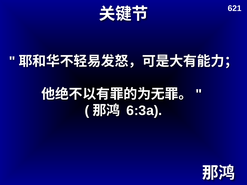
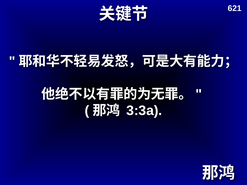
6:3a: 6:3a -> 3:3a (144, 111)
